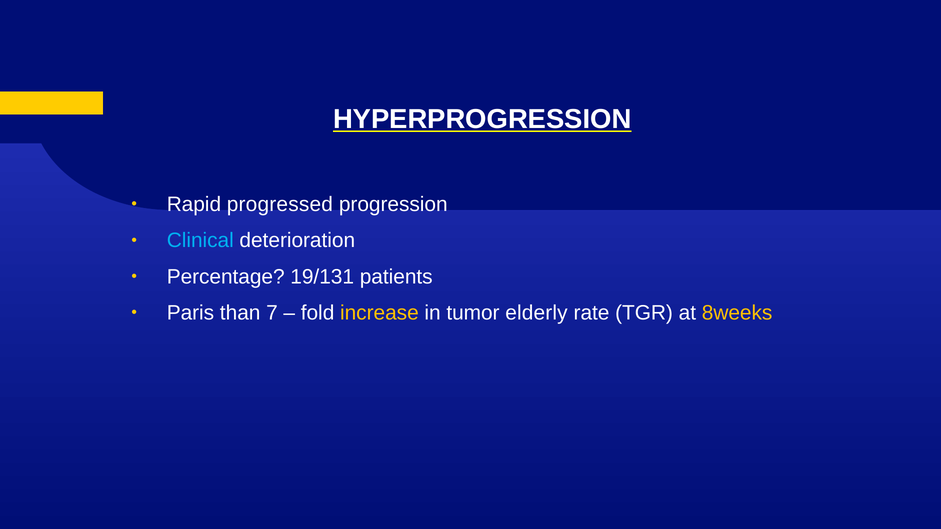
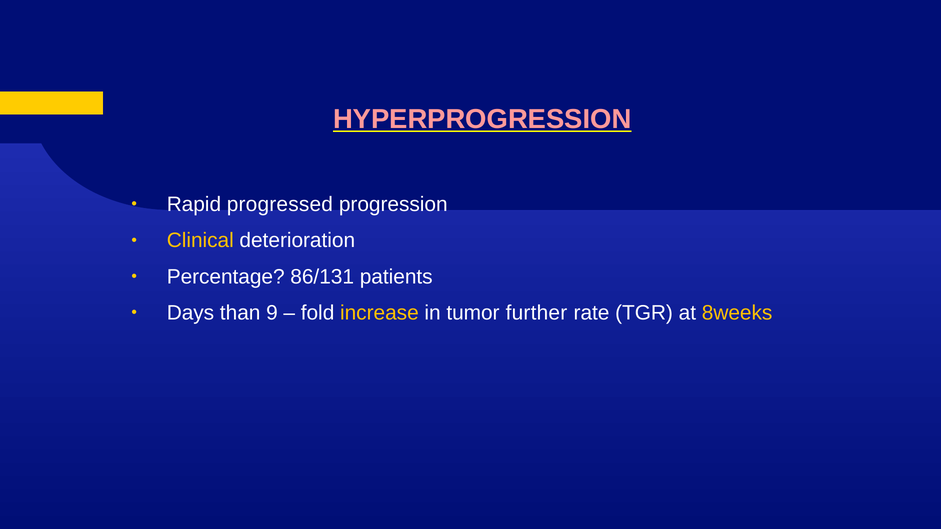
HYPERPROGRESSION colour: white -> pink (482, 119)
Clinical colour: light blue -> yellow (200, 241)
19/131: 19/131 -> 86/131 (322, 277)
Paris: Paris -> Days (190, 313)
7: 7 -> 9 (272, 313)
elderly: elderly -> further (536, 313)
